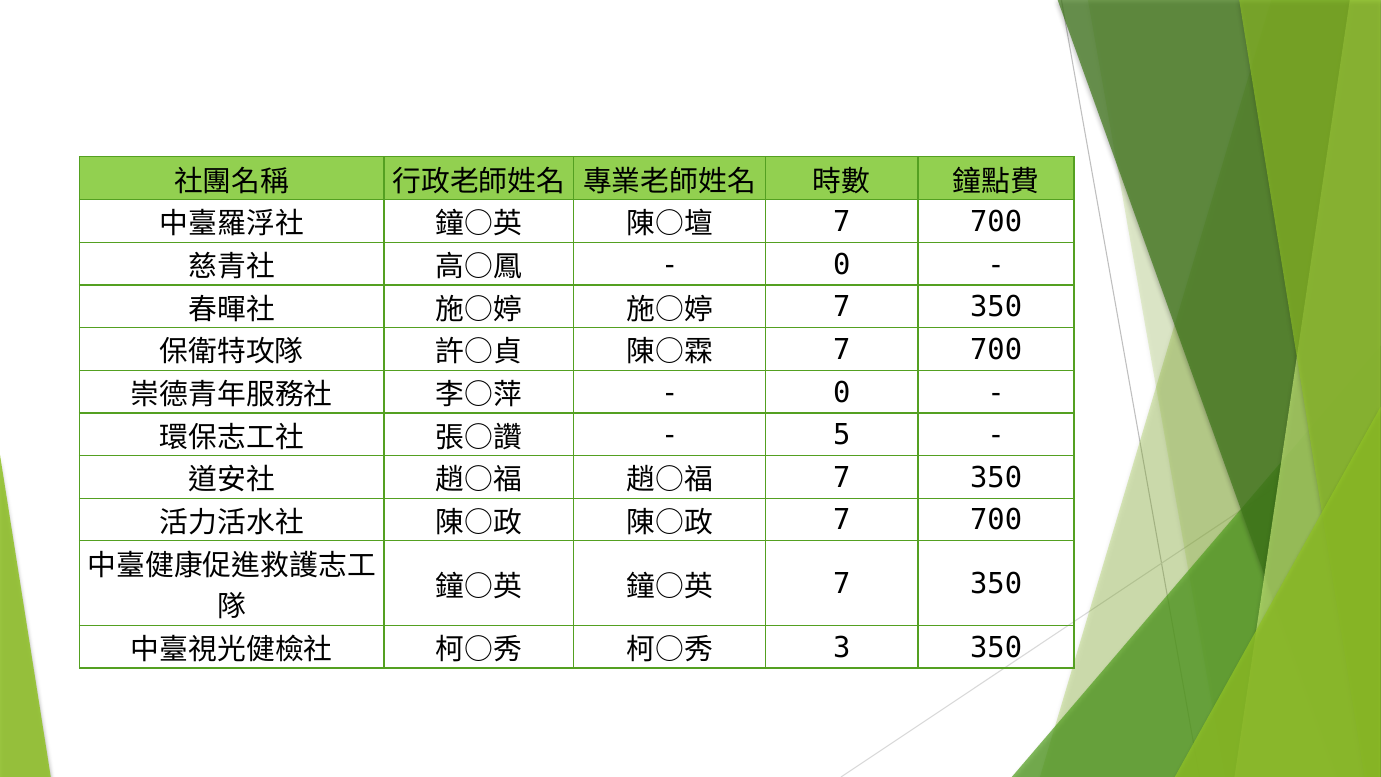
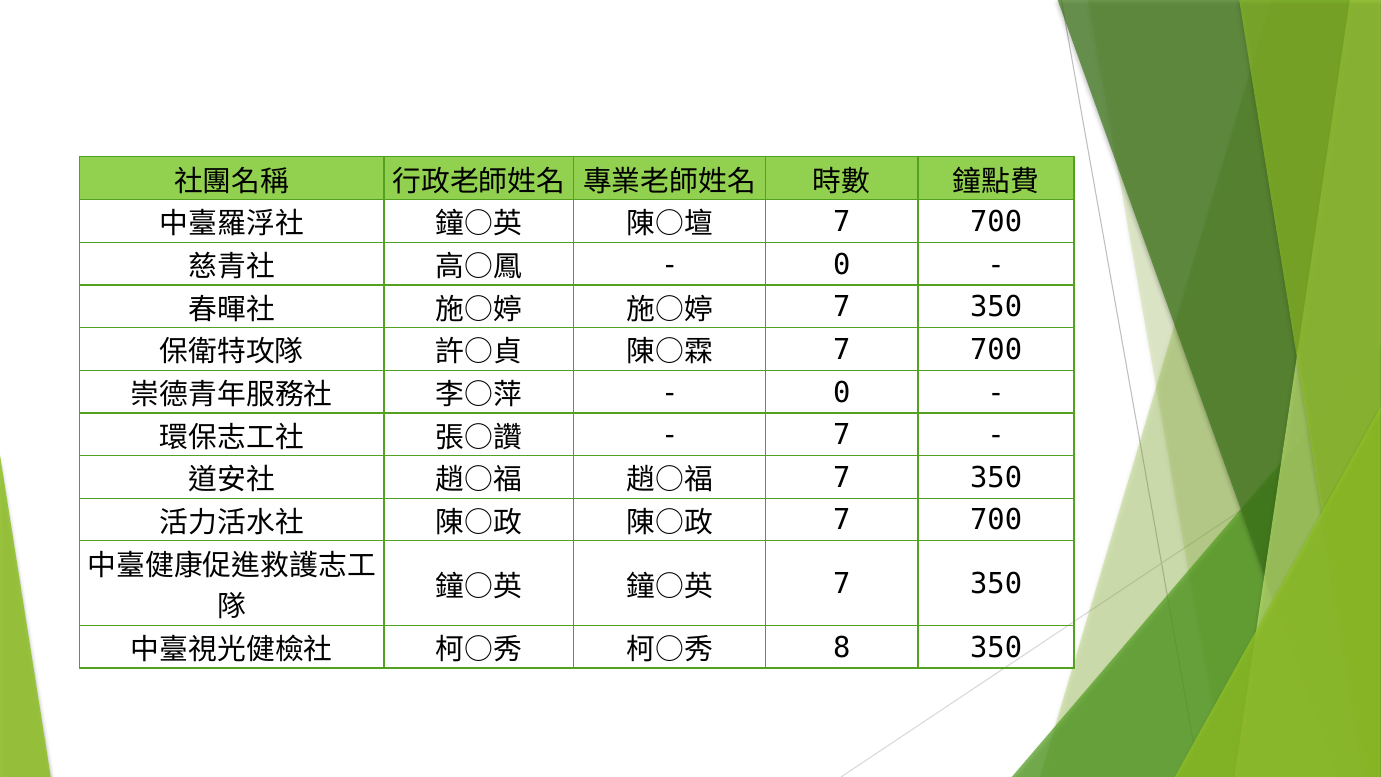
5: 5 -> 7 (842, 435)
3: 3 -> 8 (842, 647)
